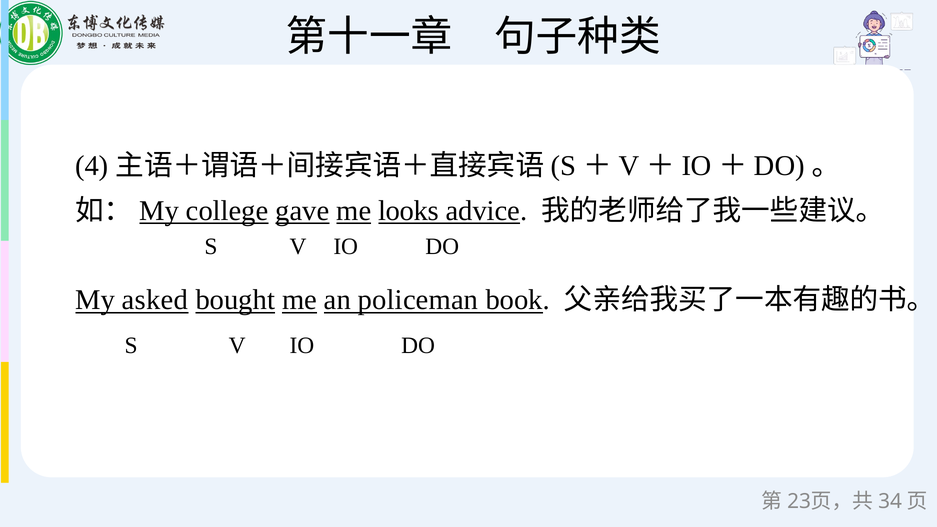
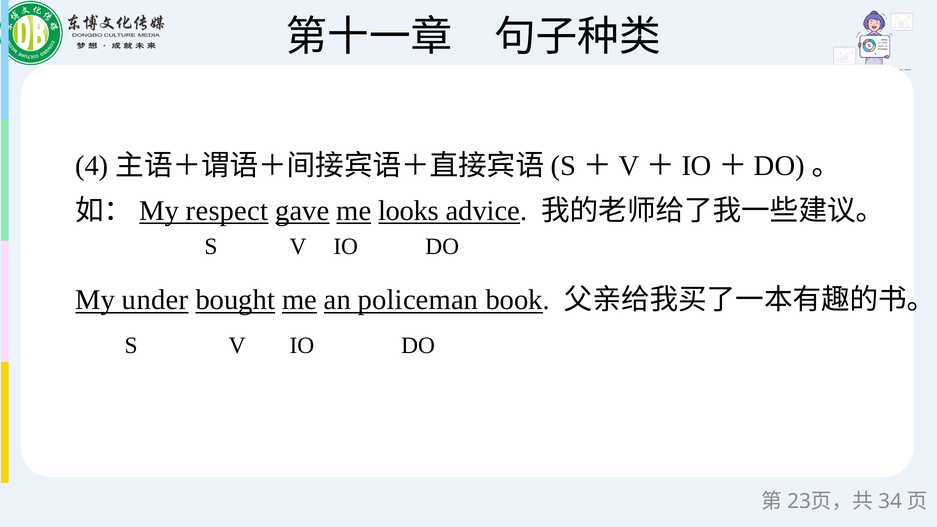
college: college -> respect (227, 211)
asked: asked -> under (155, 300)
